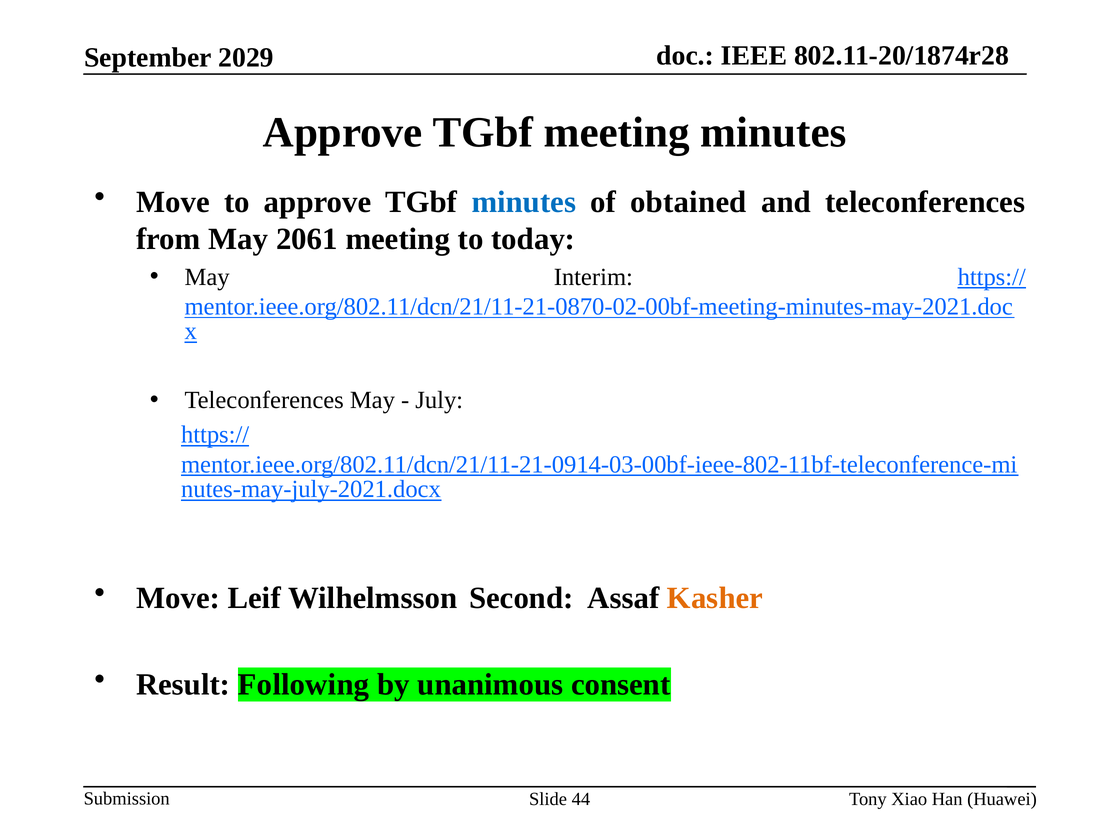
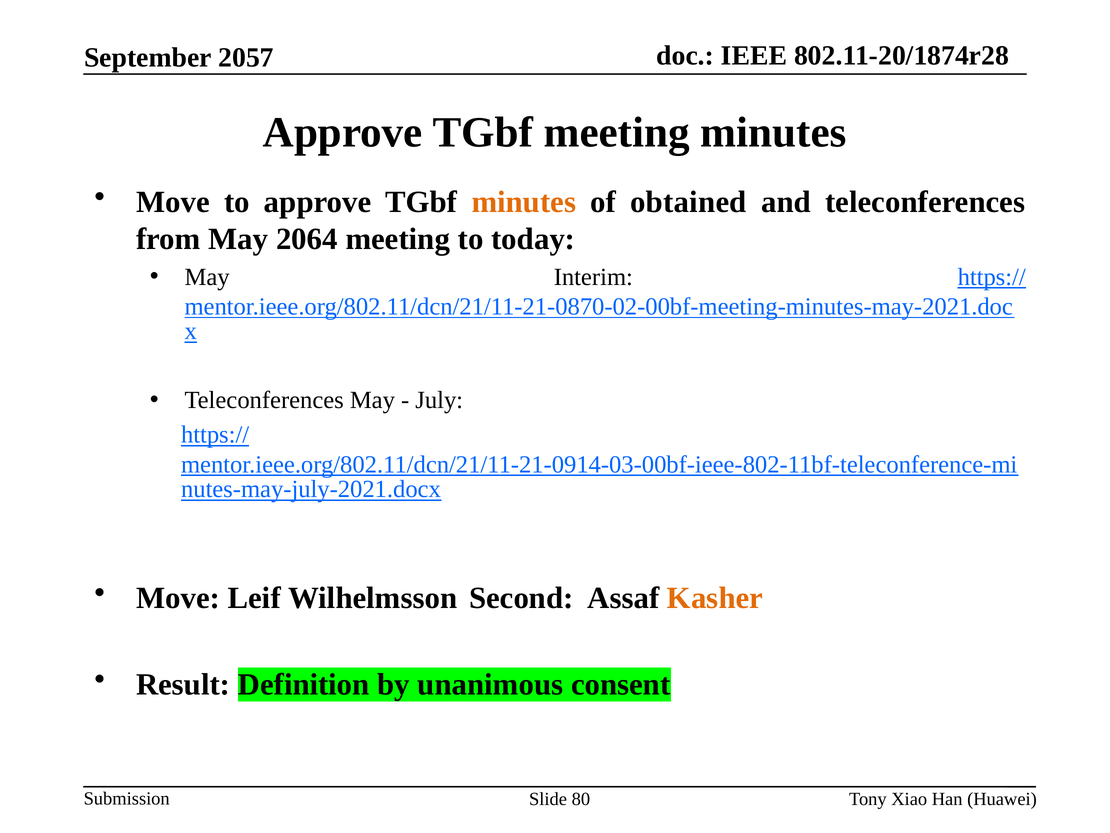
2029: 2029 -> 2057 (246, 57)
minutes colour: blue -> orange (524, 202)
2061: 2061 -> 2064 (307, 239)
Following: Following -> Definition (304, 684)
44: 44 -> 80 (581, 798)
